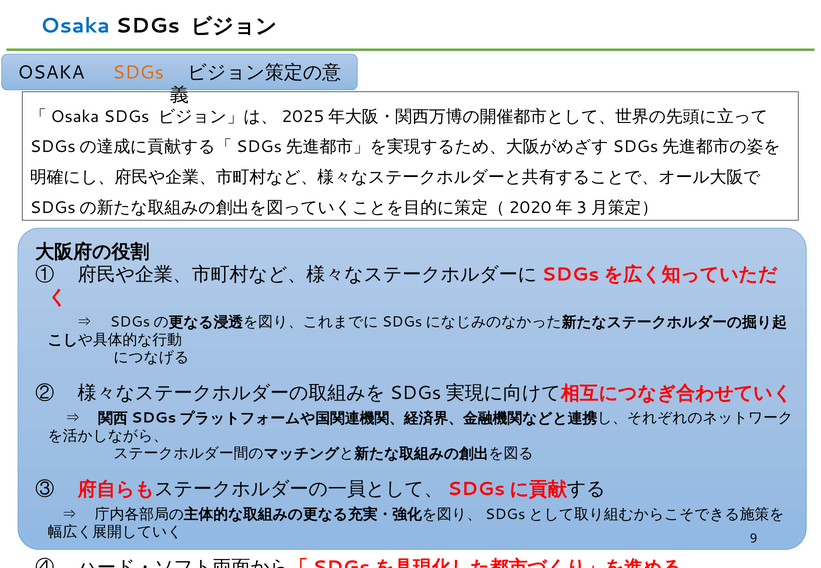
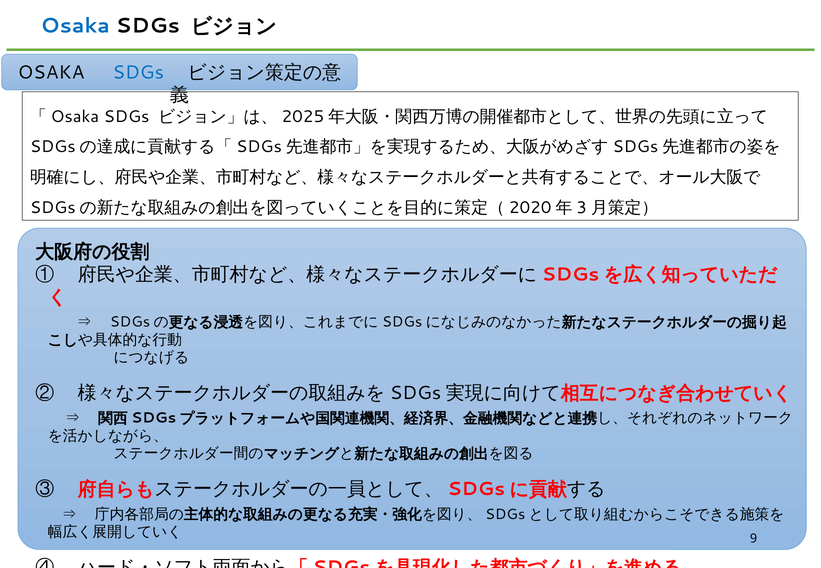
SDGs colour: orange -> blue (138, 72)
